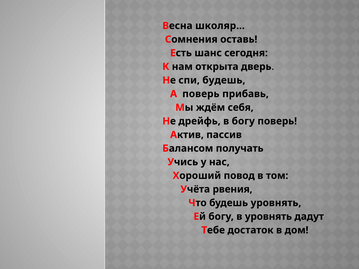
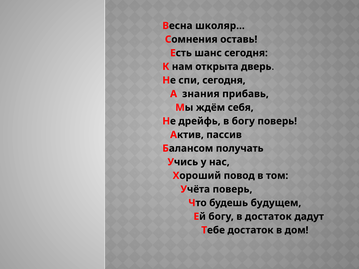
спи будешь: будешь -> сегодня (224, 80)
А поверь: поверь -> знания (201, 94)
Учёта рвения: рвения -> поверь (232, 189)
будешь уровнять: уровнять -> будущем (276, 203)
в уровнять: уровнять -> достаток (268, 217)
